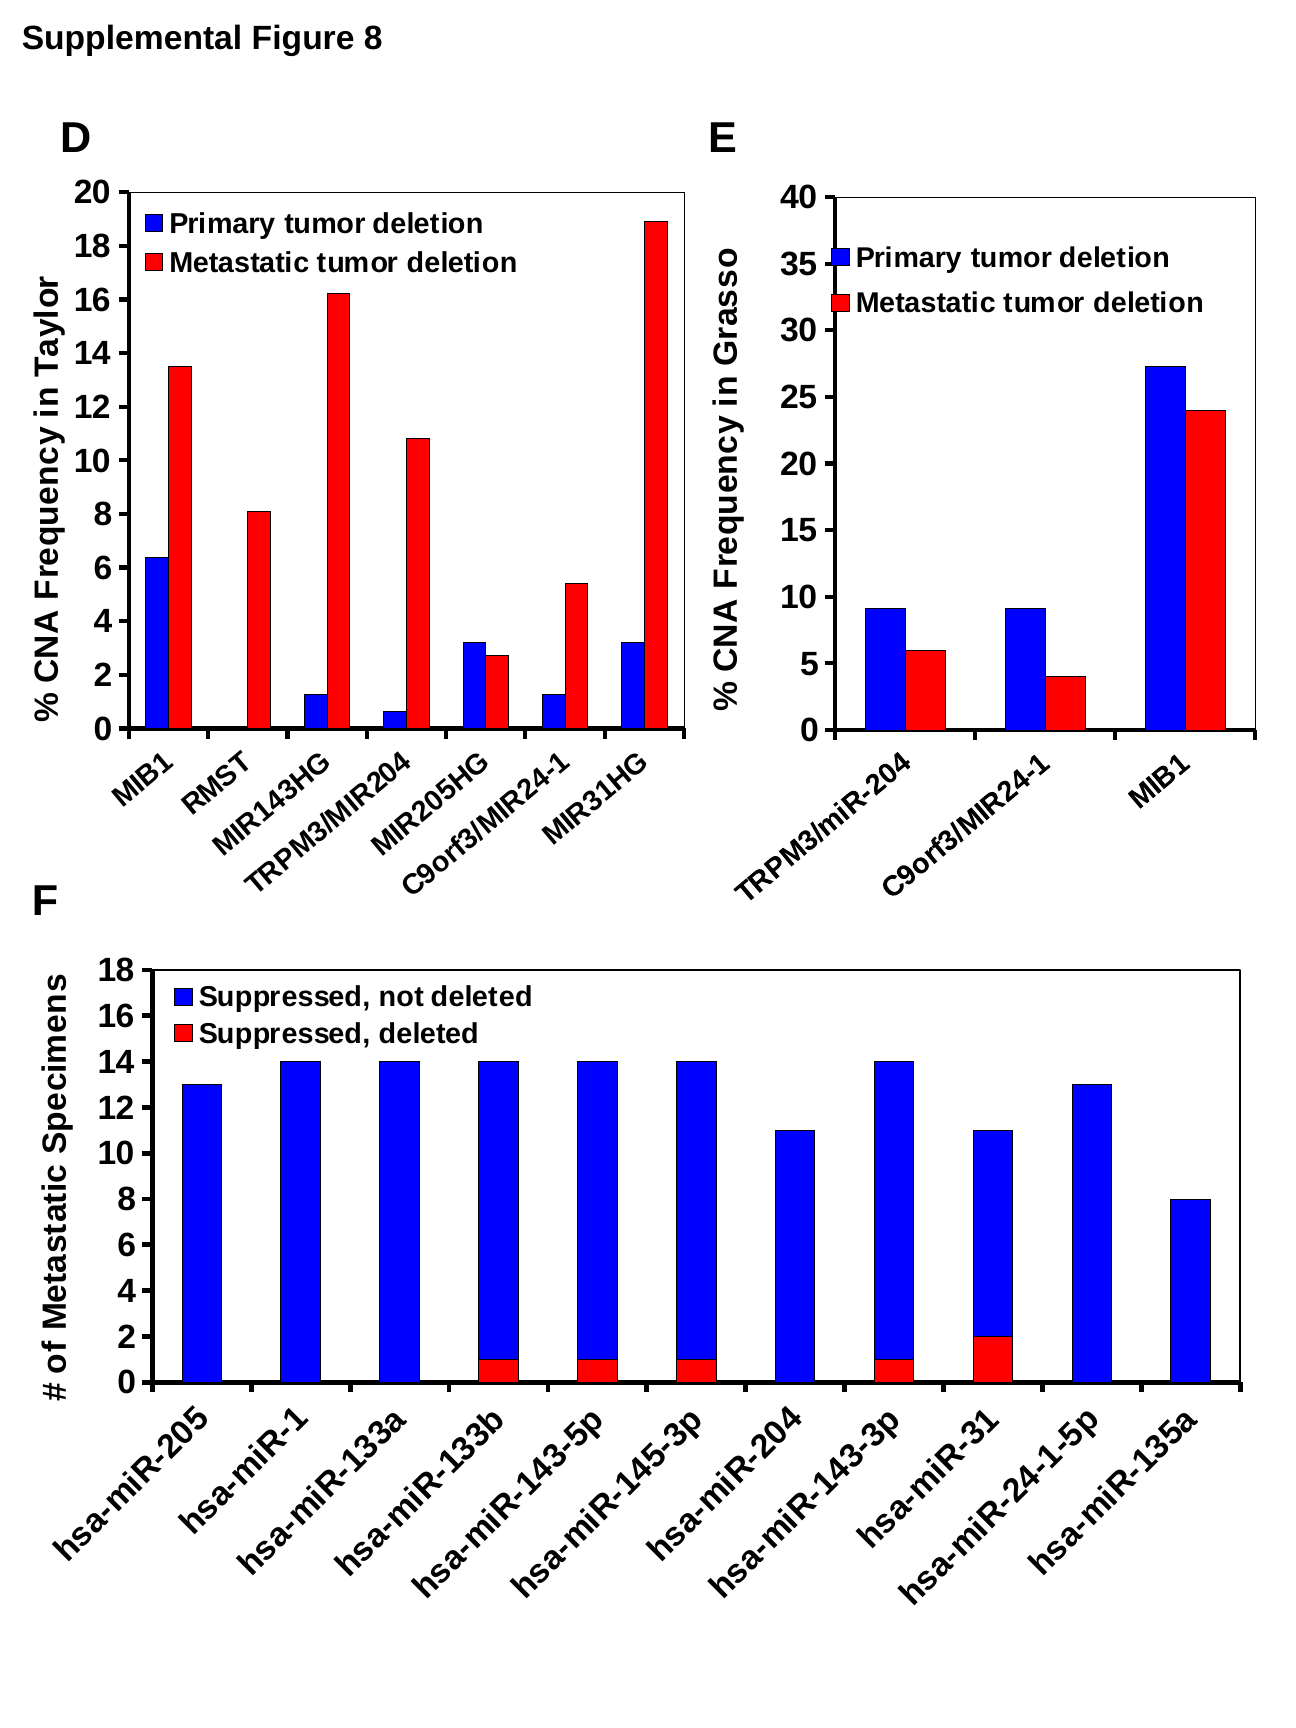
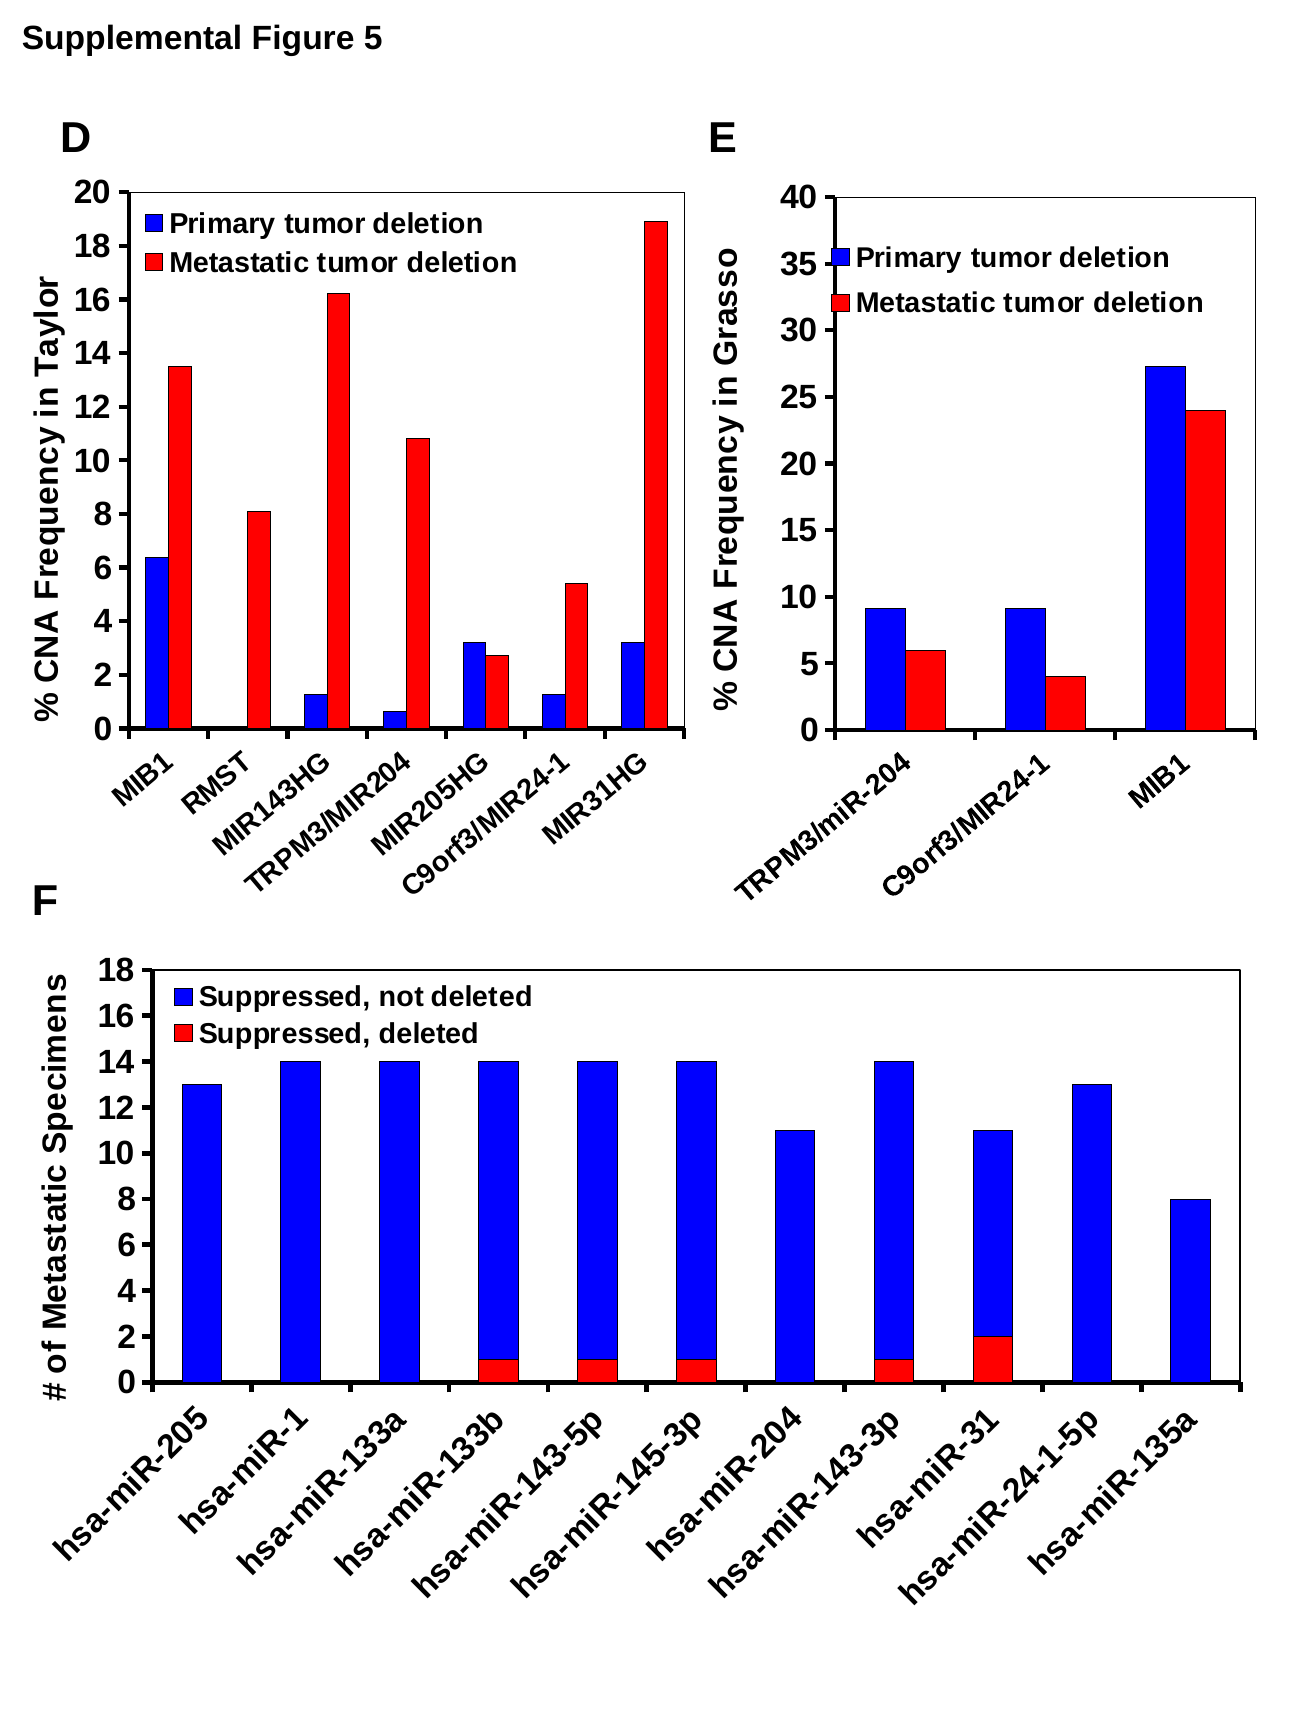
Figure 8: 8 -> 5 (373, 38)
